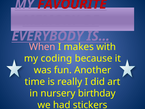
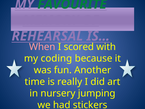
FAVOURITE colour: red -> green (72, 4)
EVERYBODY: EVERYBODY -> REHEARSAL (47, 36)
makes: makes -> scored (79, 47)
birthday: birthday -> jumping (97, 93)
